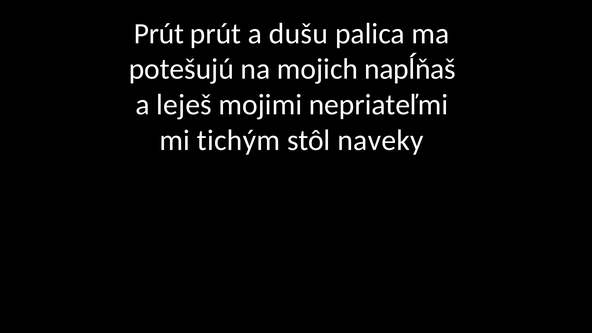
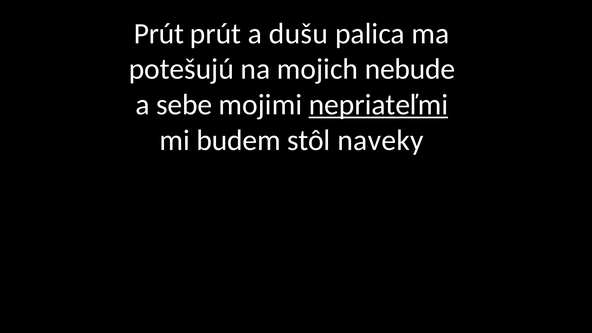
napĺňaš: napĺňaš -> nebude (410, 69)
leješ: leješ -> sebe (184, 105)
nepriateľmi underline: none -> present (378, 105)
tichým: tichým -> budem (239, 140)
